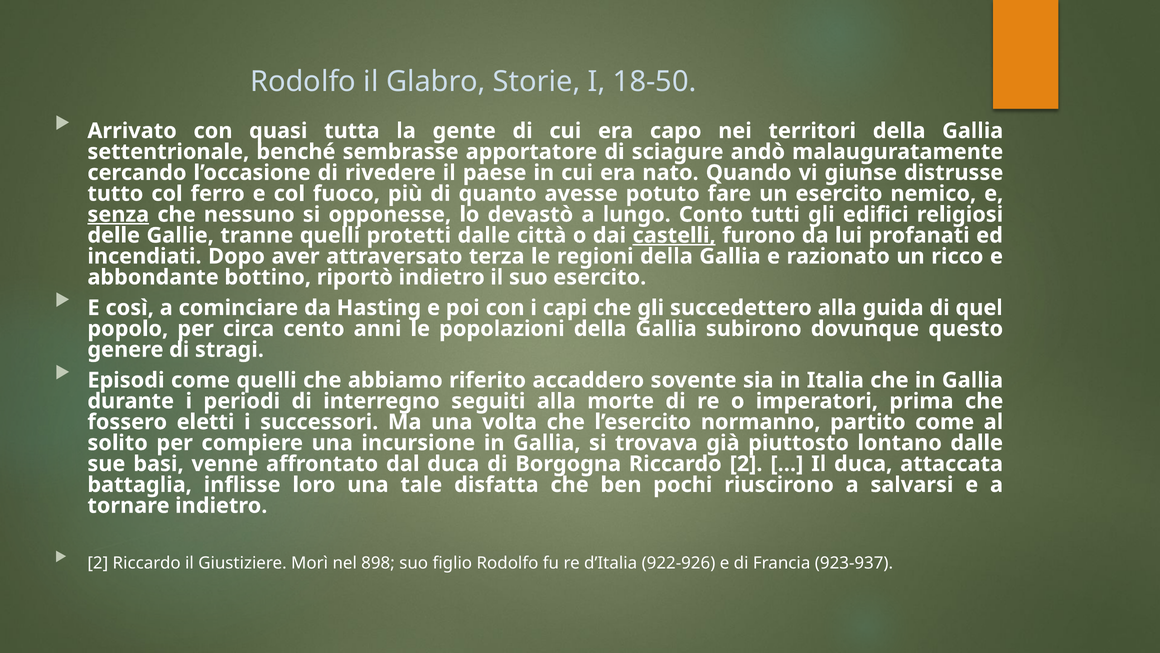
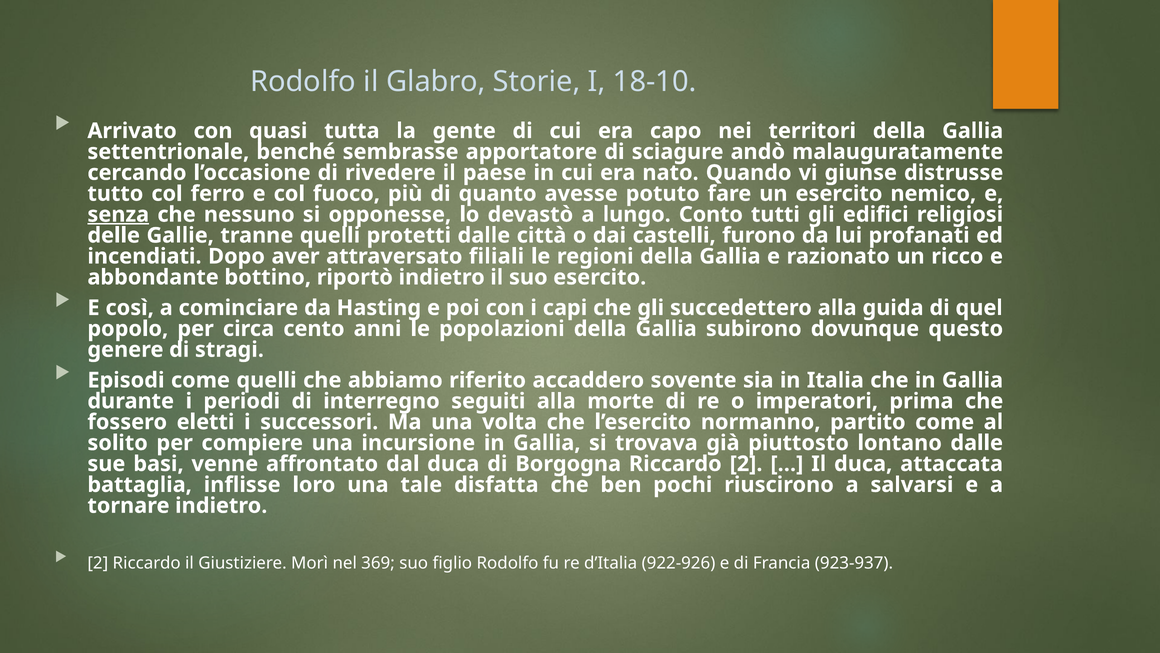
18-50: 18-50 -> 18-10 (655, 82)
castelli underline: present -> none (674, 235)
terza: terza -> filiali (497, 256)
898: 898 -> 369 (378, 563)
